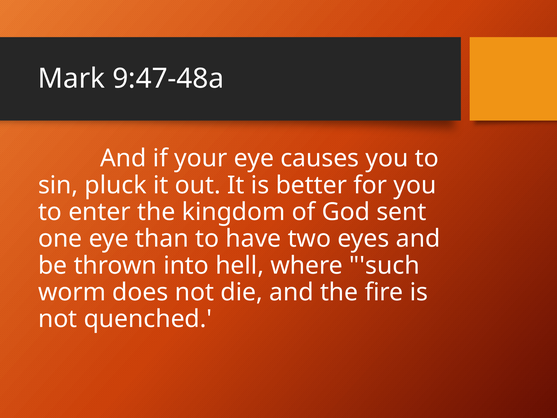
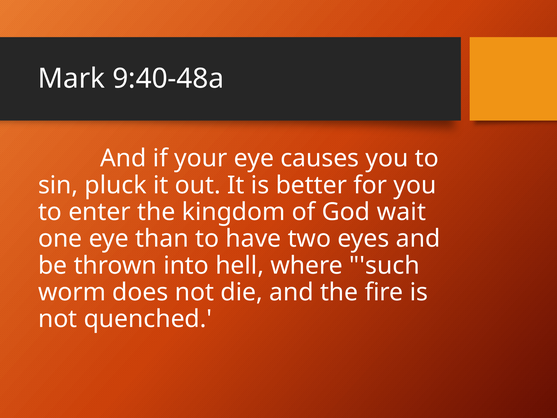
9:47-48a: 9:47-48a -> 9:40-48a (168, 79)
sent: sent -> wait (401, 212)
